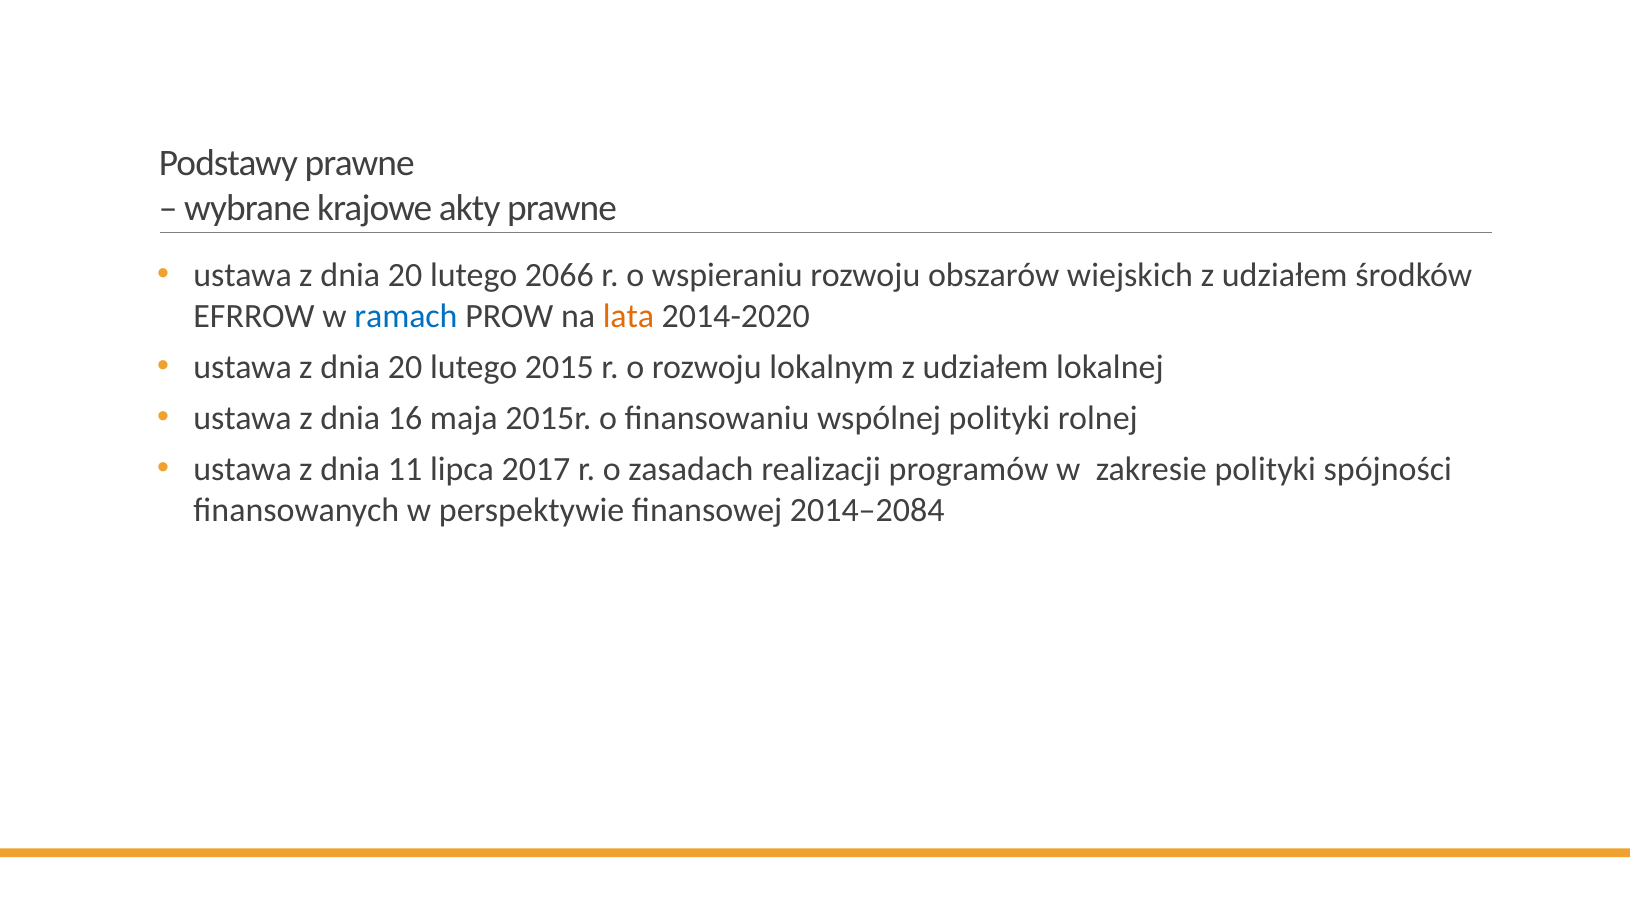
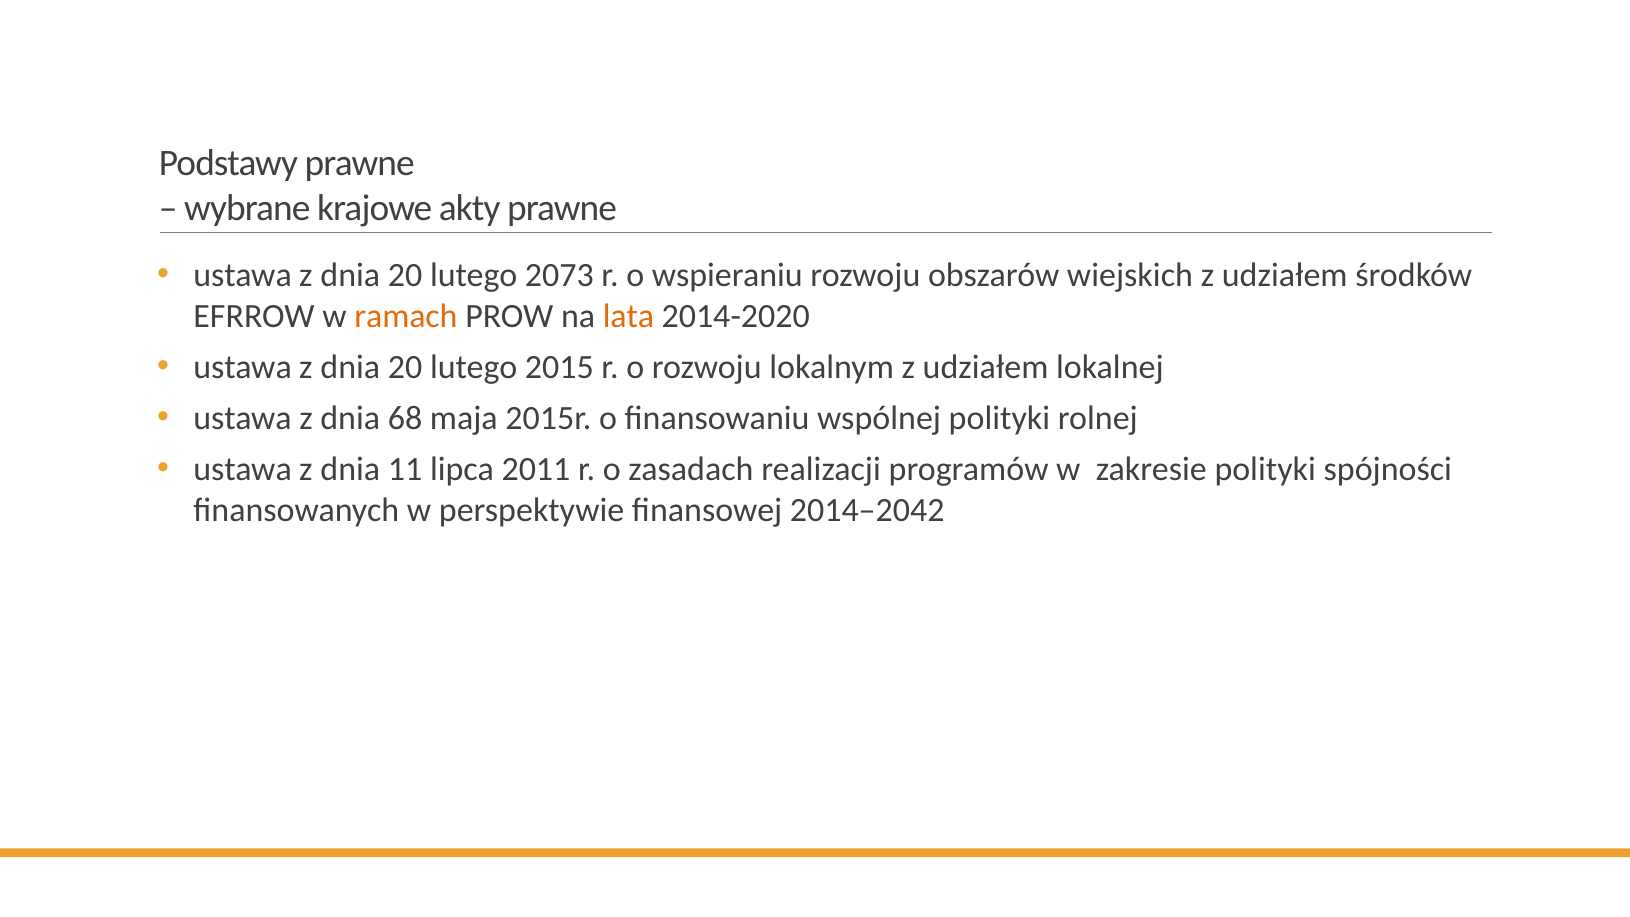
2066: 2066 -> 2073 (559, 276)
ramach colour: blue -> orange (406, 316)
16: 16 -> 68 (405, 418)
2017: 2017 -> 2011 (536, 469)
2014–2084: 2014–2084 -> 2014–2042 (867, 510)
